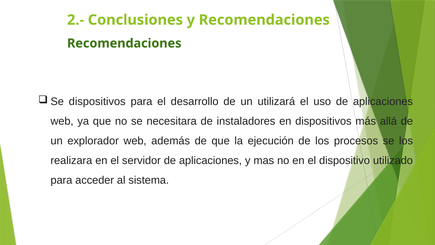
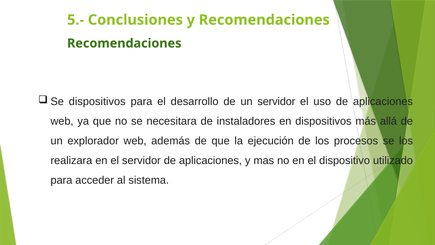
2.-: 2.- -> 5.- (76, 20)
un utilizará: utilizará -> servidor (276, 102)
